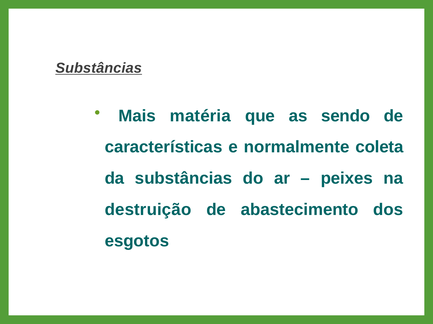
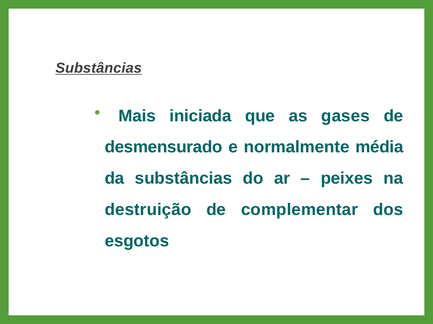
matéria: matéria -> iniciada (201, 116)
sendo: sendo -> gases (346, 116)
características: características -> desmensurado (164, 147)
coleta: coleta -> média (379, 147)
abastecimento: abastecimento -> complementar (300, 210)
